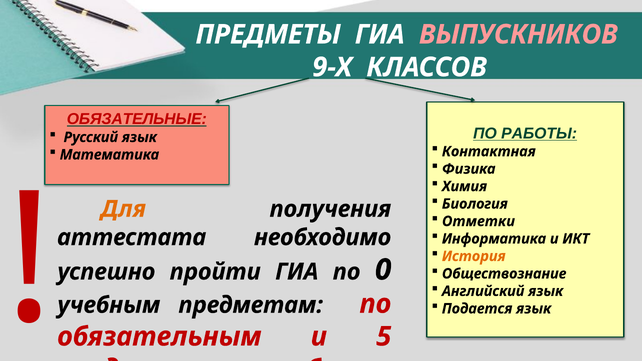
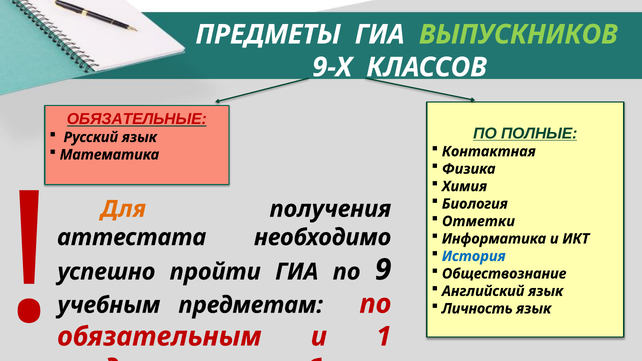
ВЫПУСКНИКОВ colour: pink -> light green (518, 35)
РАБОТЫ: РАБОТЫ -> ПОЛНЫЕ (539, 133)
История colour: orange -> blue (474, 256)
0: 0 -> 9 (383, 270)
Подается: Подается -> Личность (477, 309)
5: 5 -> 1 (384, 337)
